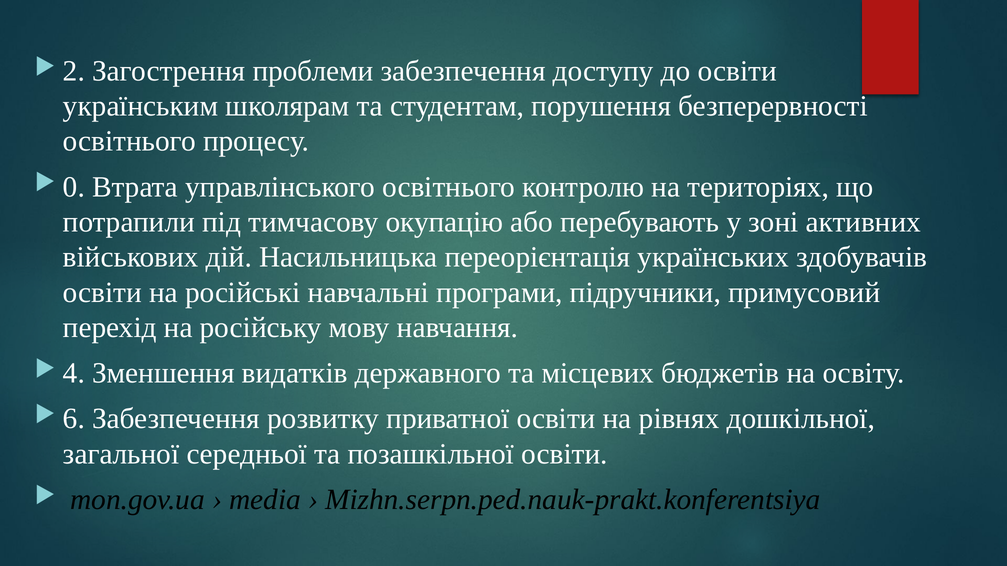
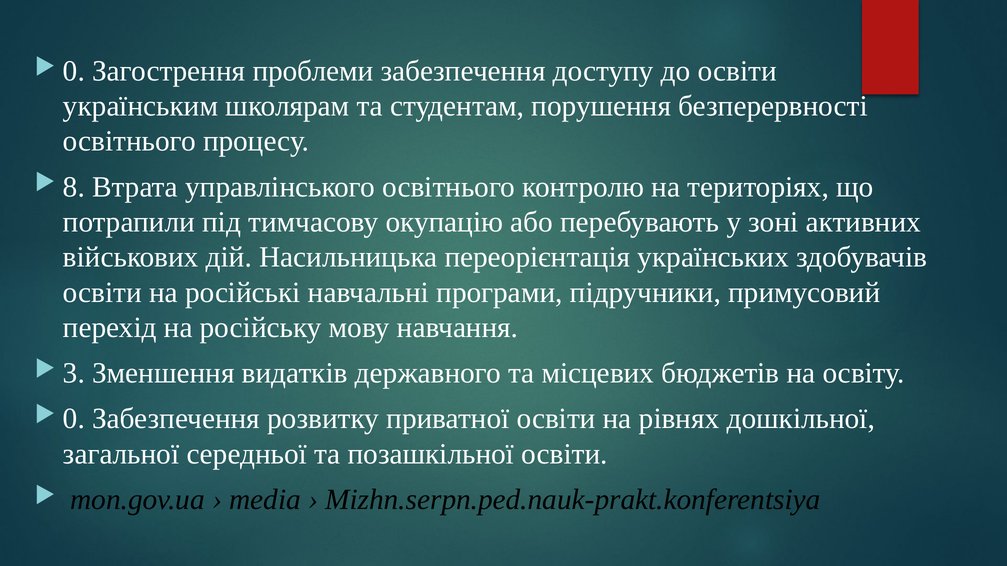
2: 2 -> 0 (74, 71)
0: 0 -> 8 (74, 187)
4: 4 -> 3 (74, 373)
6: 6 -> 0 (74, 419)
